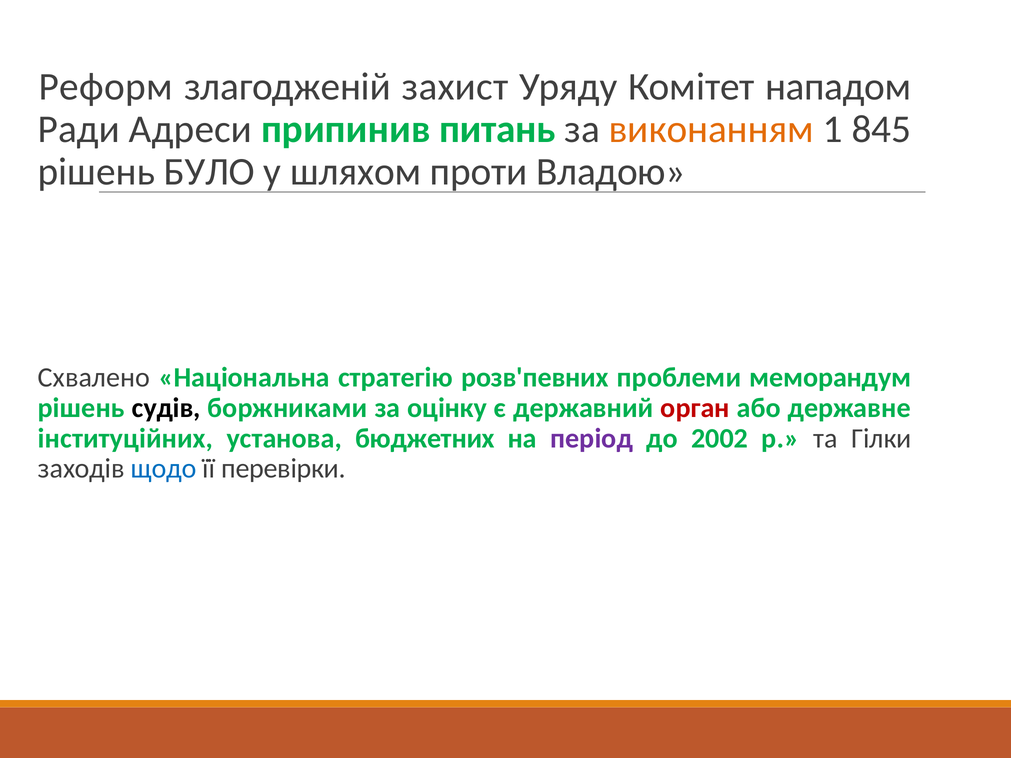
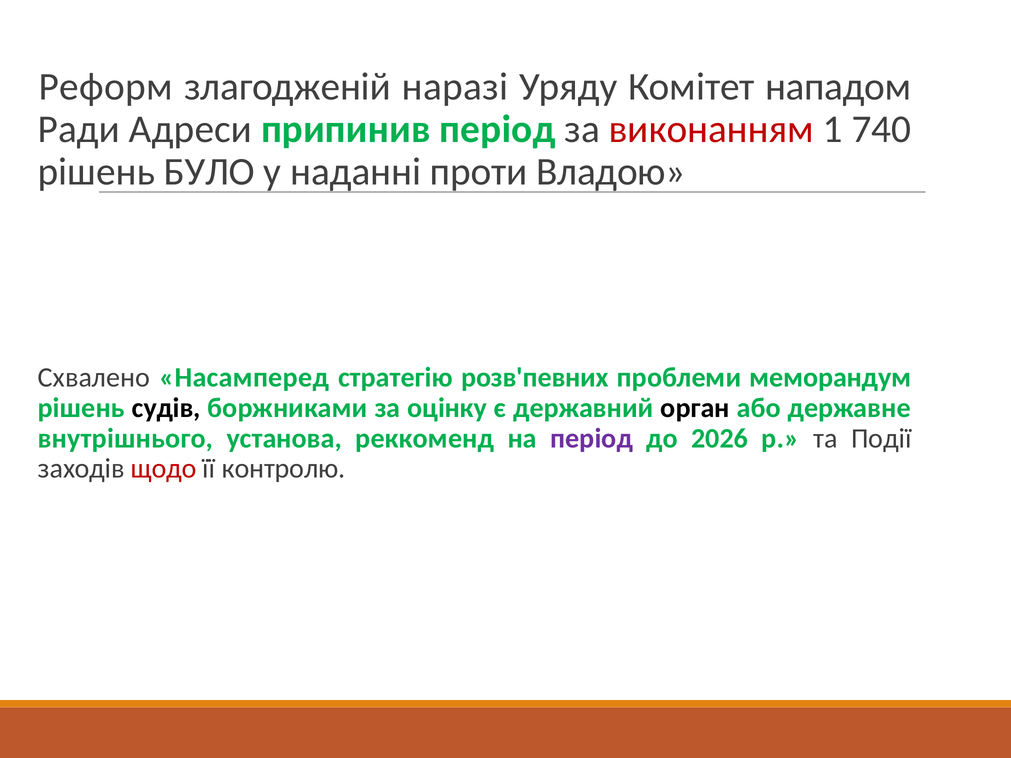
захист: захист -> наразі (455, 87)
припинив питань: питань -> період (497, 129)
виконанням colour: orange -> red (711, 129)
845: 845 -> 740 (881, 129)
шляхом: шляхом -> наданні (356, 172)
Національна: Національна -> Насамперед (244, 378)
орган colour: red -> black (695, 408)
інституційних: інституційних -> внутрішнього (125, 438)
бюджетних: бюджетних -> реккоменд (425, 438)
2002: 2002 -> 2026 (720, 438)
Гілки: Гілки -> Події (881, 438)
щодо colour: blue -> red (164, 469)
перевірки: перевірки -> контролю (284, 469)
